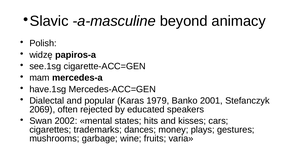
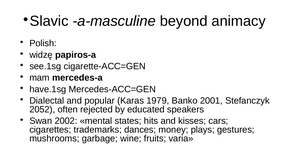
2069: 2069 -> 2052 (42, 109)
